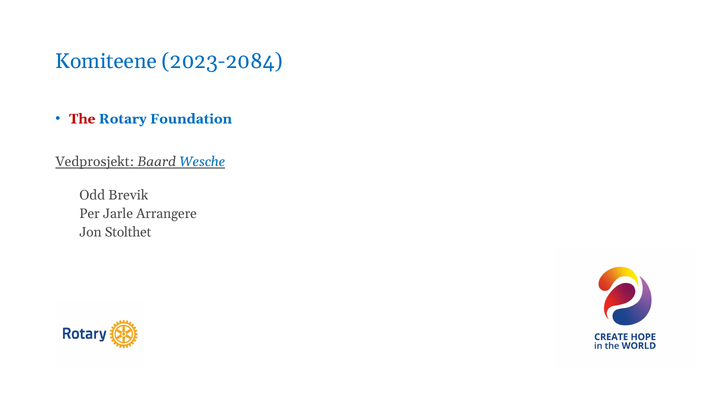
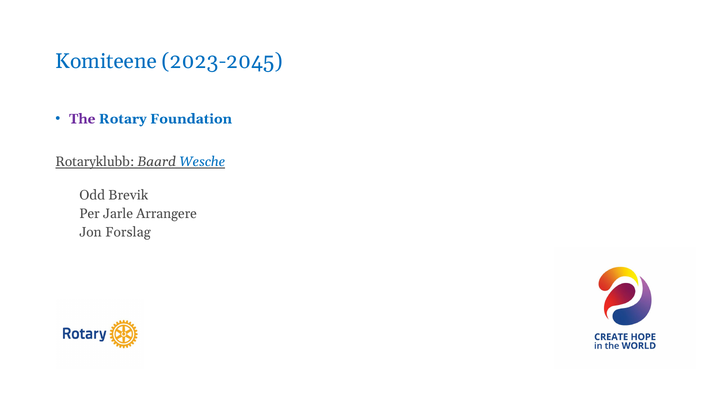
2023-2084: 2023-2084 -> 2023-2045 (222, 61)
The colour: red -> purple (82, 119)
Vedprosjekt: Vedprosjekt -> Rotaryklubb (95, 162)
Stolthet: Stolthet -> Forslag (128, 232)
